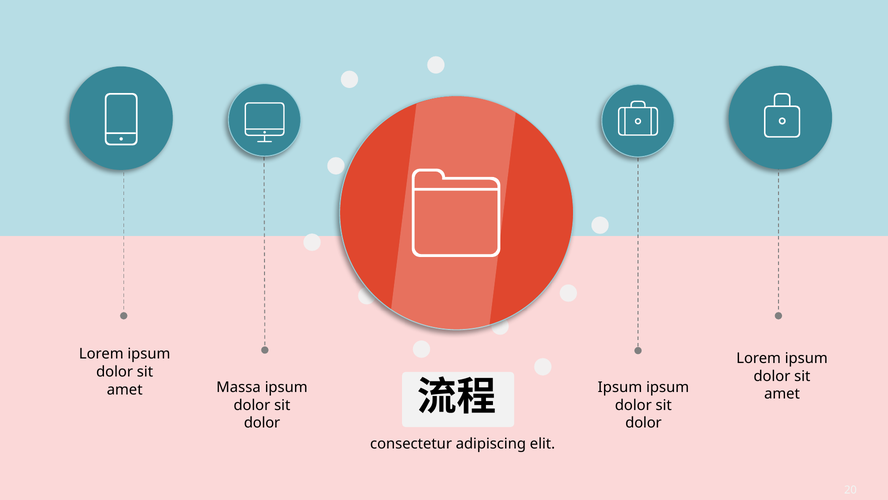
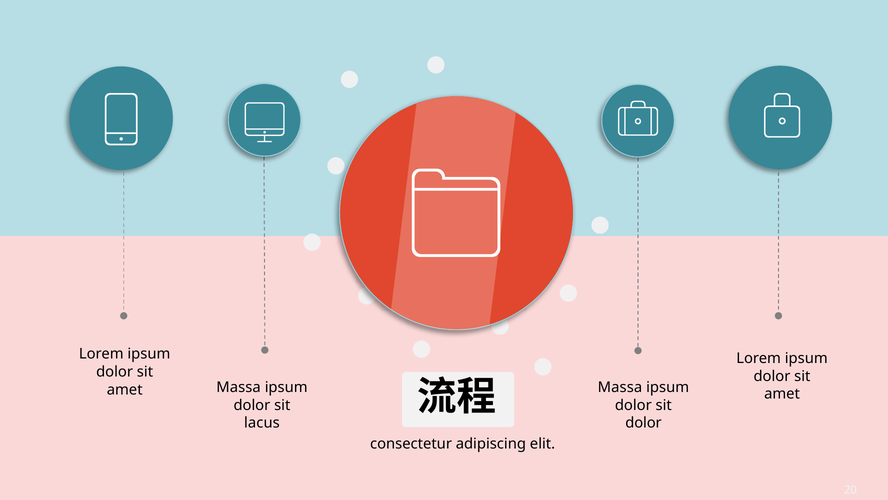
Ipsum: Ipsum -> Massa (620, 387)
dolor: dolor -> lacus (262, 423)
